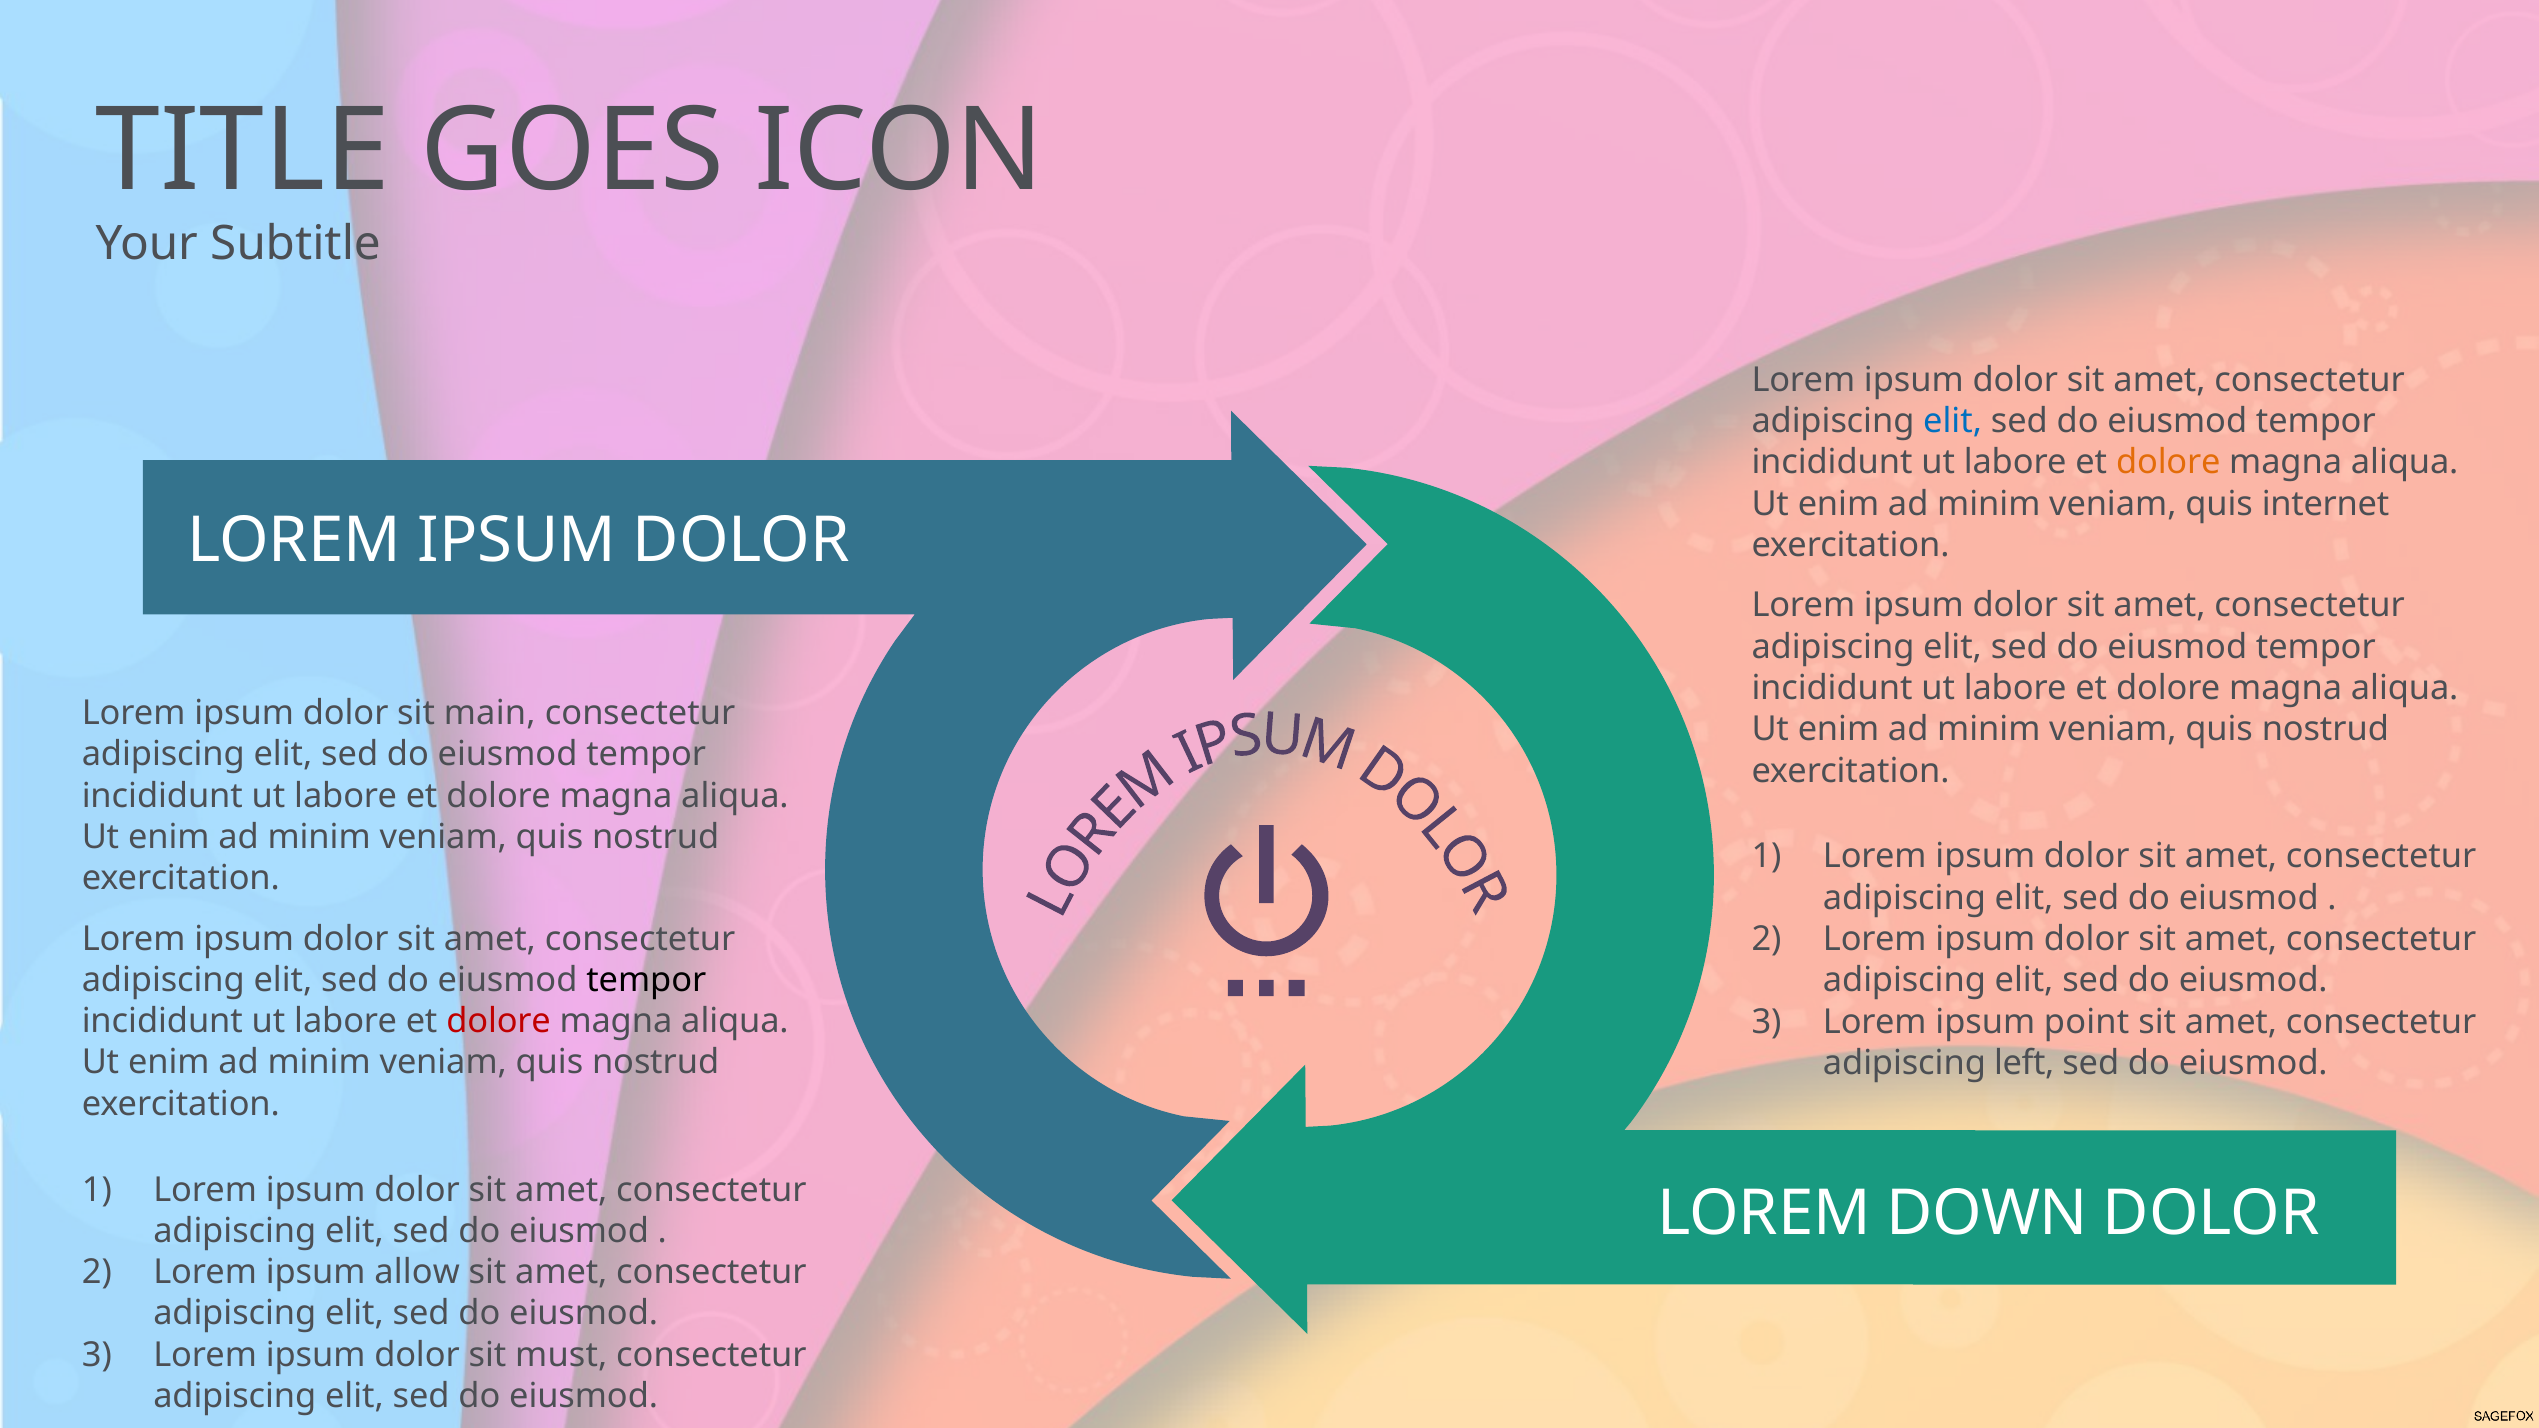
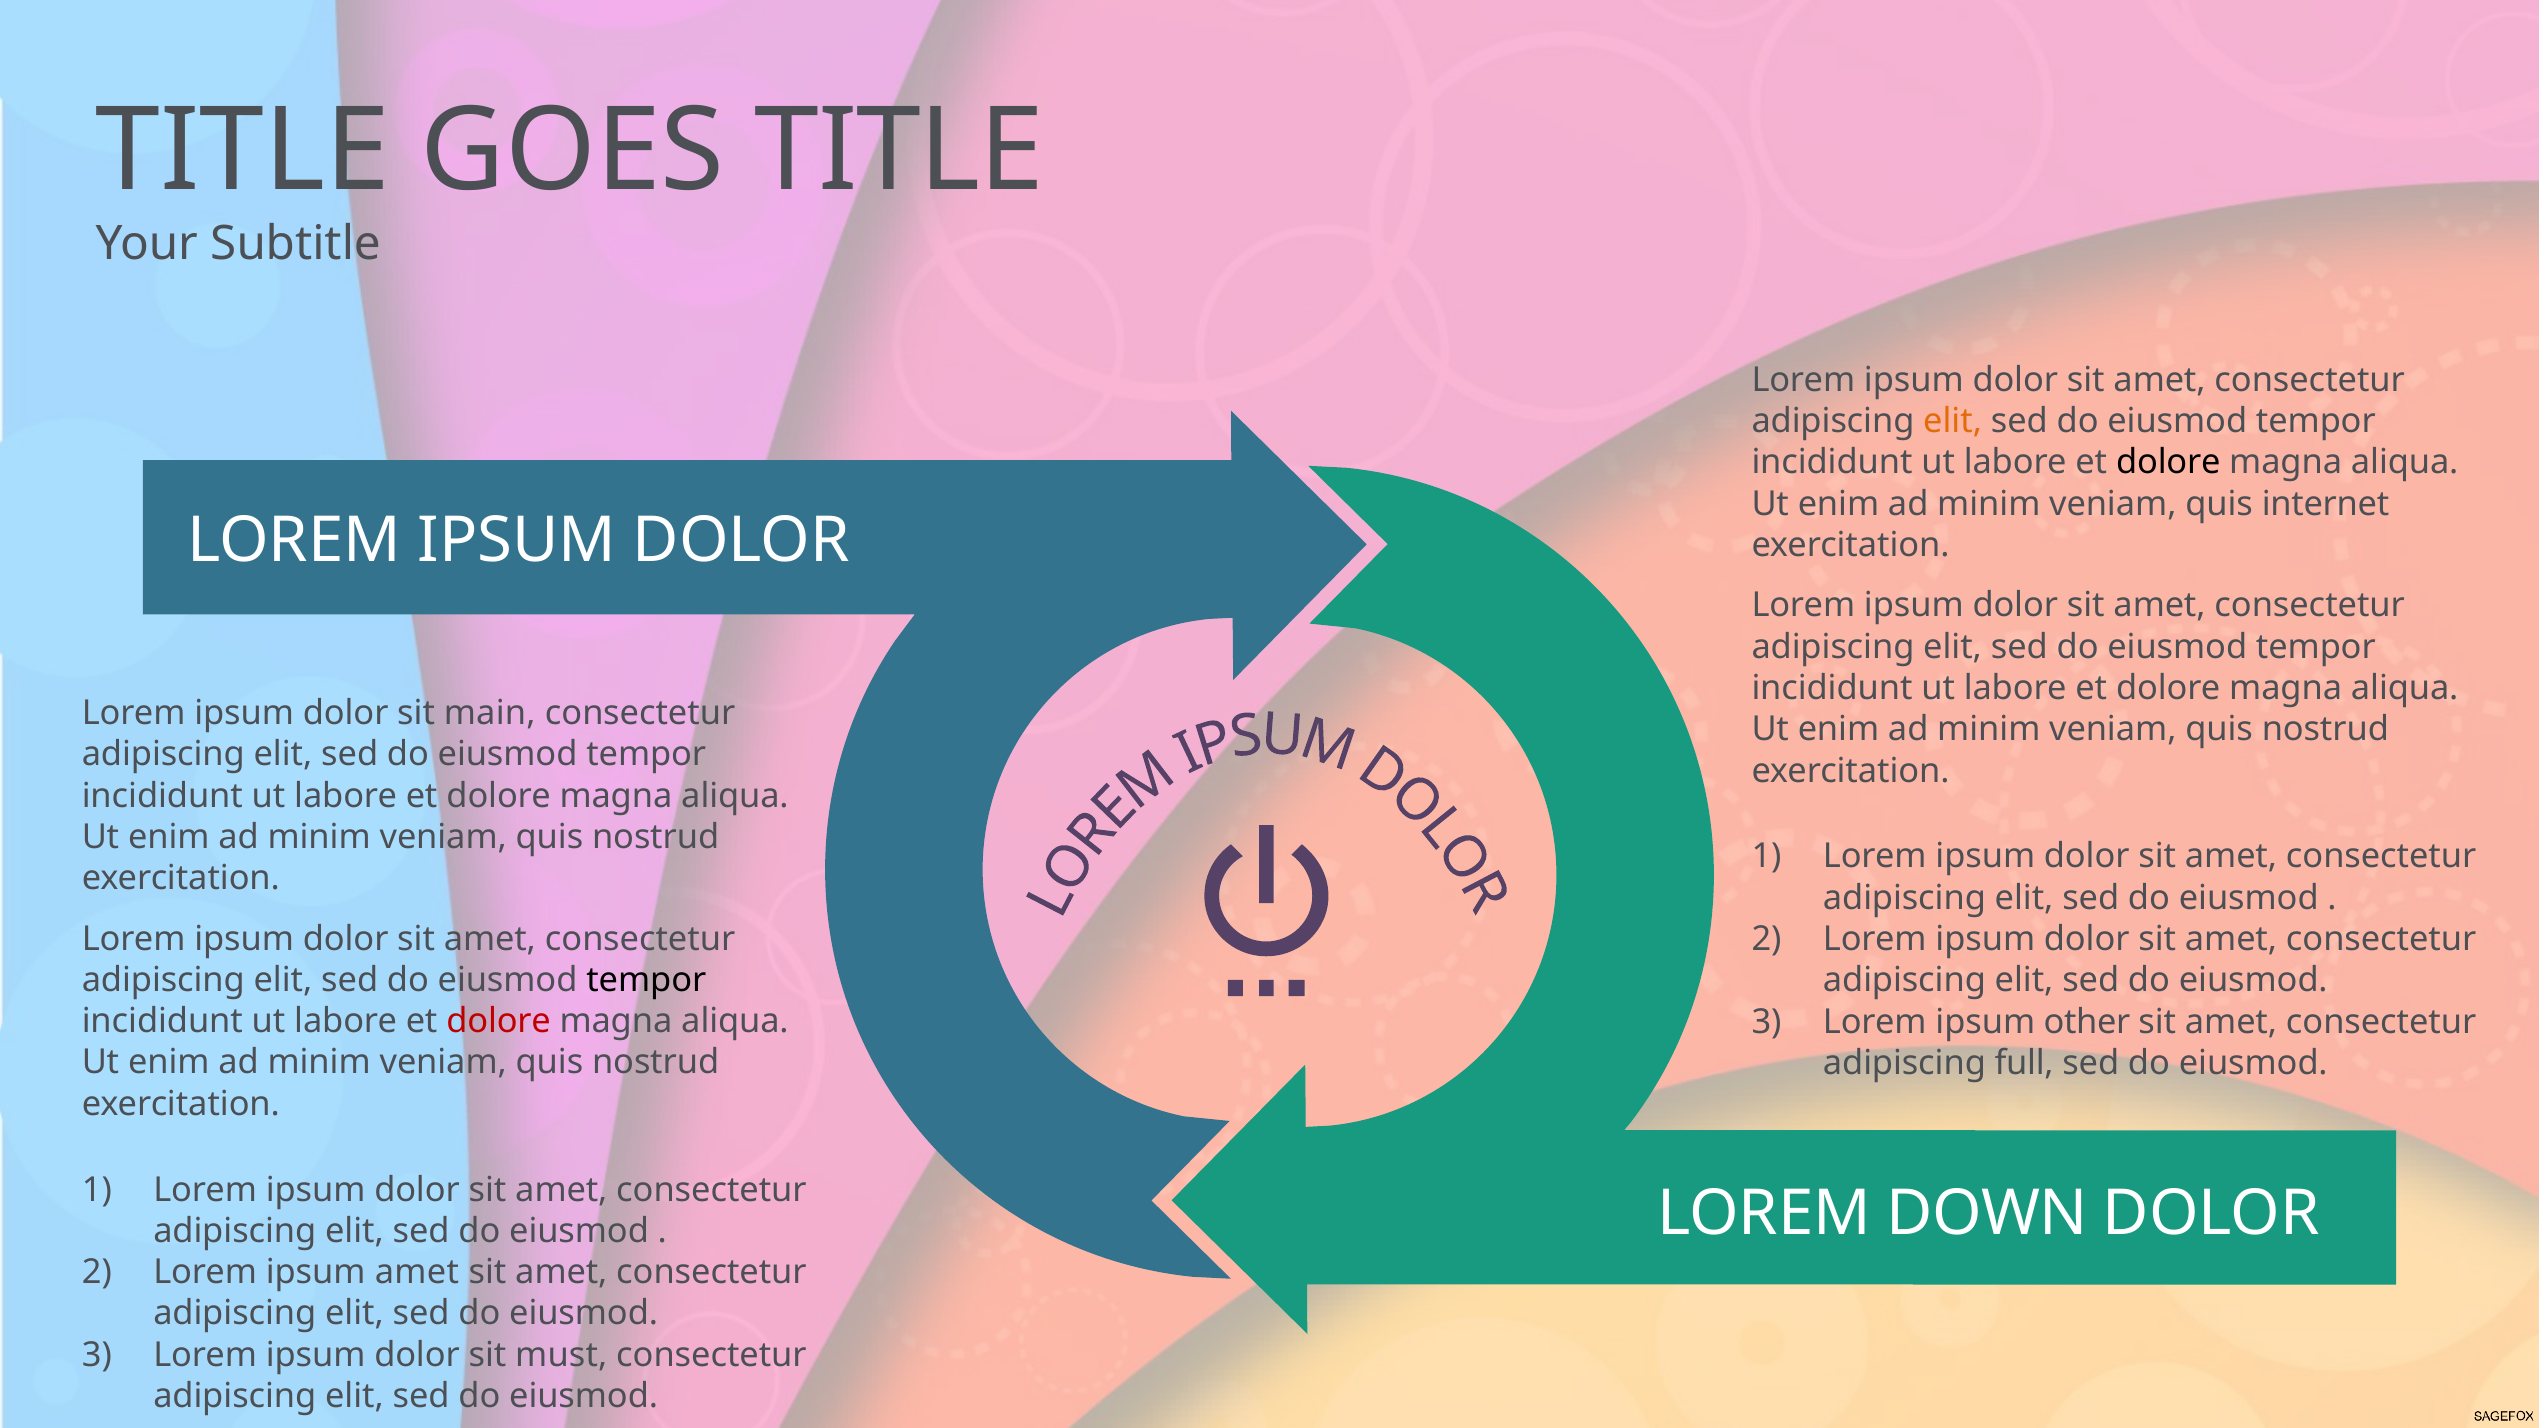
GOES ICON: ICON -> TITLE (900, 151)
elit colour: blue -> orange (1953, 421)
dolore colour: orange -> black (2168, 463)
point: point -> other (2087, 1022)
left: left -> full (2024, 1063)
ipsum allow: allow -> amet (417, 1272)
